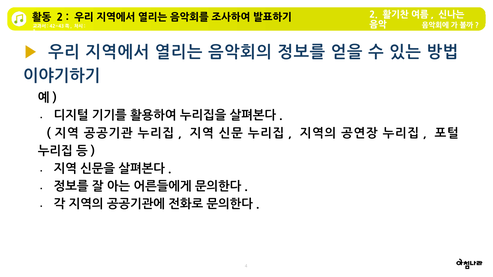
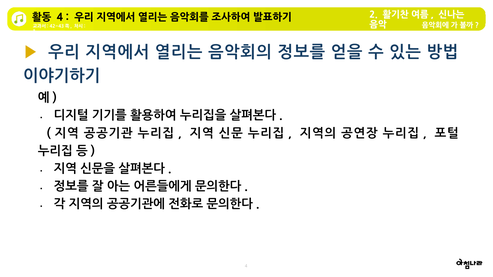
2: 2 -> 4 (60, 18)
